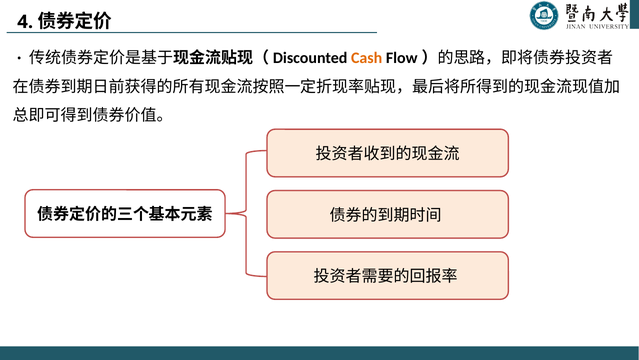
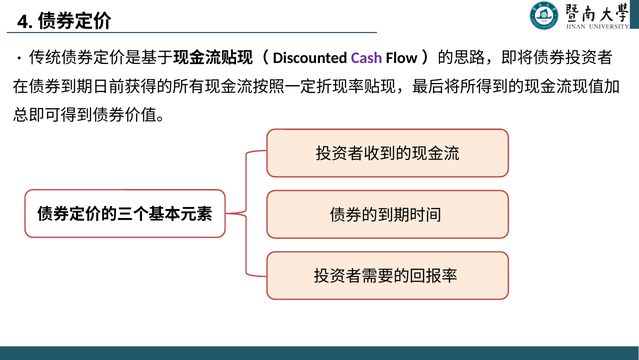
Cash colour: orange -> purple (367, 58)
